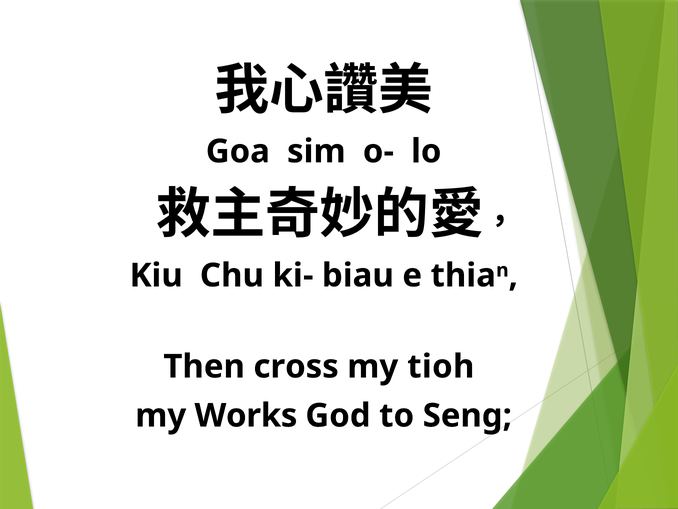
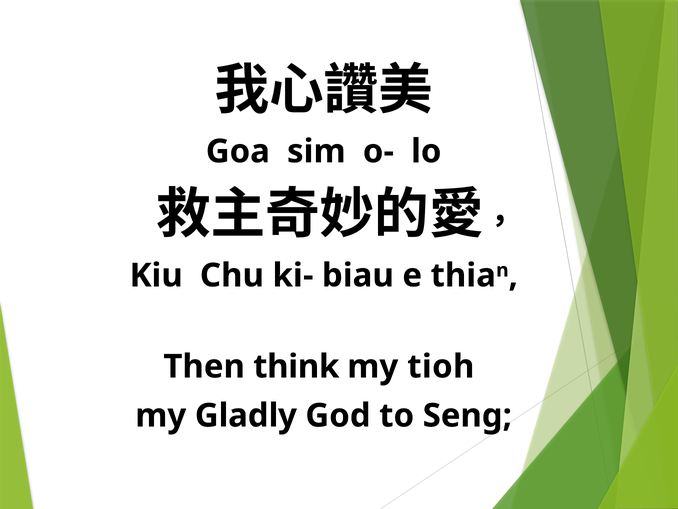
cross: cross -> think (296, 366)
Works: Works -> Gladly (246, 415)
